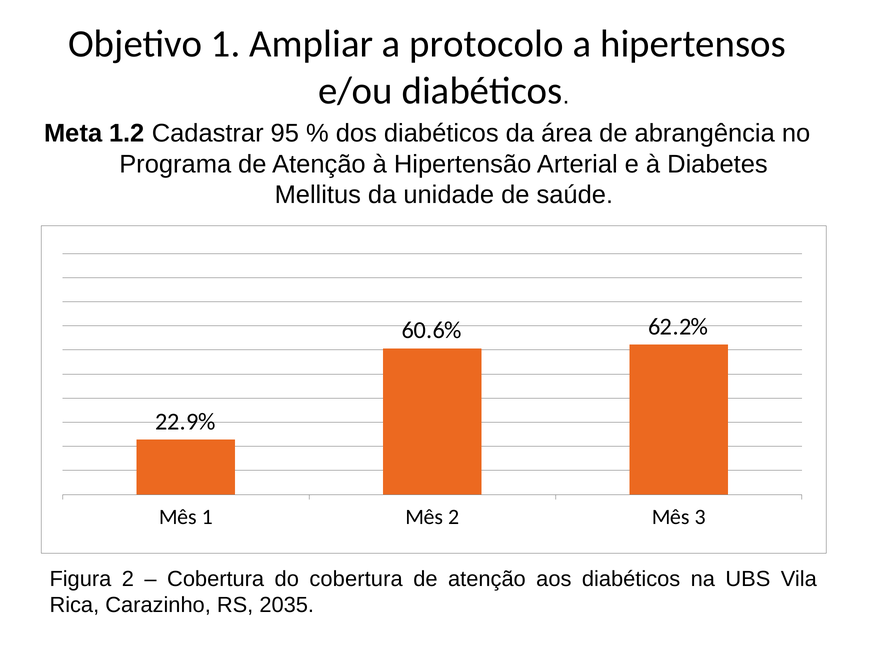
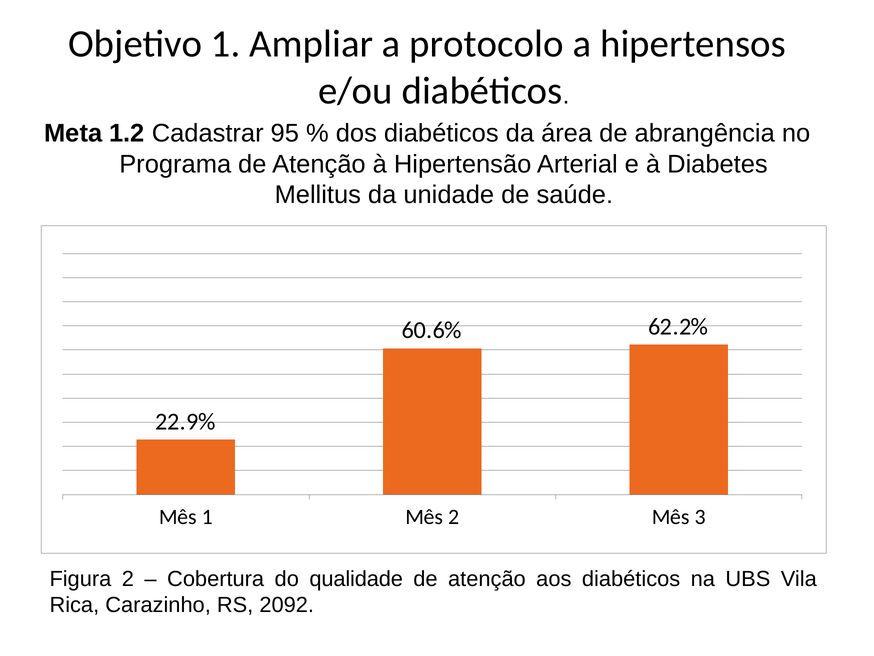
do cobertura: cobertura -> qualidade (356, 579)
2035: 2035 -> 2092 (287, 605)
